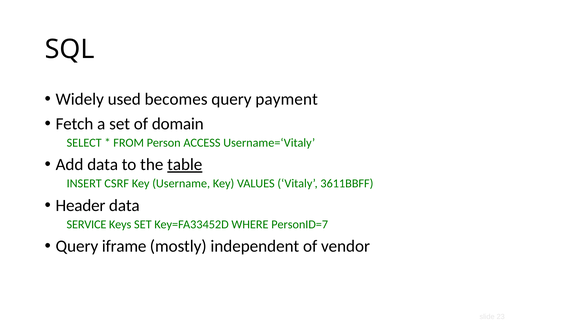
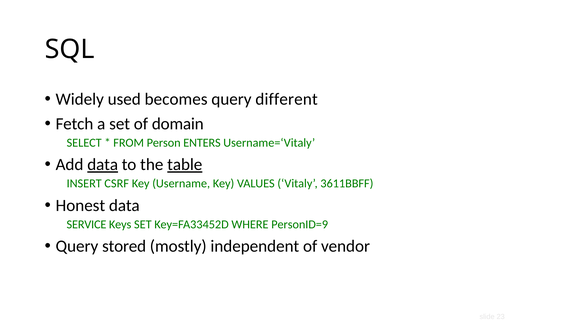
payment: payment -> different (287, 99)
ACCESS: ACCESS -> ENTERS (202, 143)
data underline: none -> present (103, 164)
Header: Header -> Honest (80, 205)
PersonID=7: PersonID=7 -> PersonID=9 (300, 224)
iframe: iframe -> stored (124, 246)
